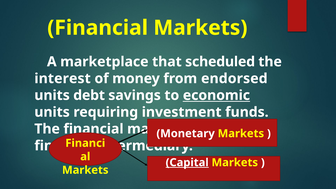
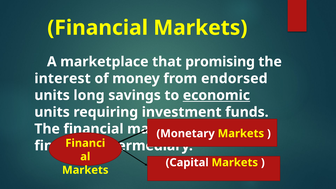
scheduled: scheduled -> promising (220, 62)
debt: debt -> long (89, 95)
Capital underline: present -> none (187, 163)
